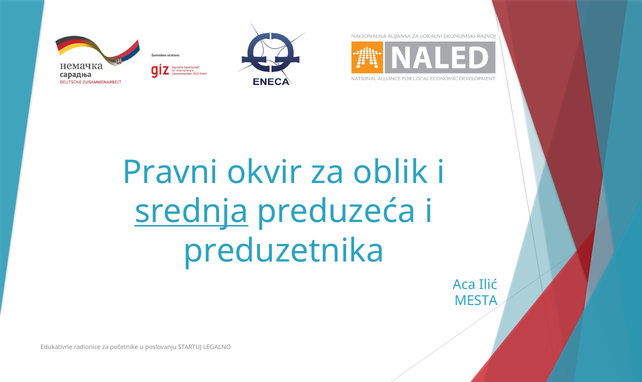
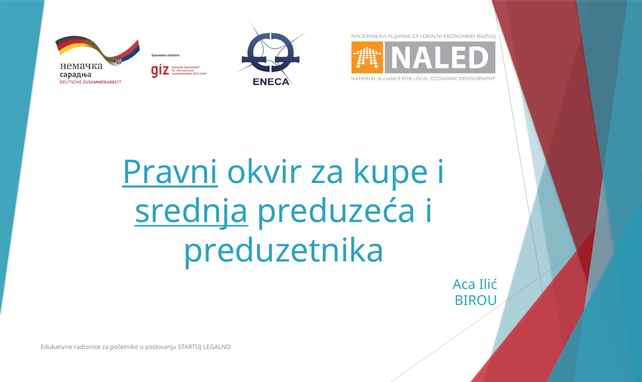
Pravni underline: none -> present (170, 172)
oblik: oblik -> kupe (391, 172)
MESTA: MESTA -> BIROU (476, 301)
